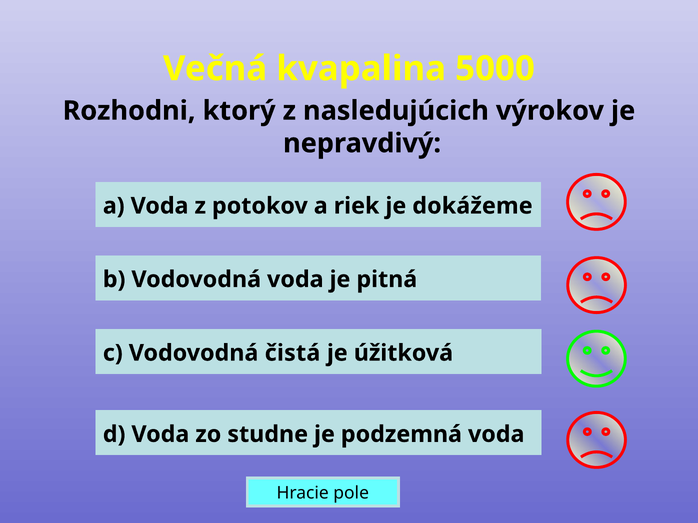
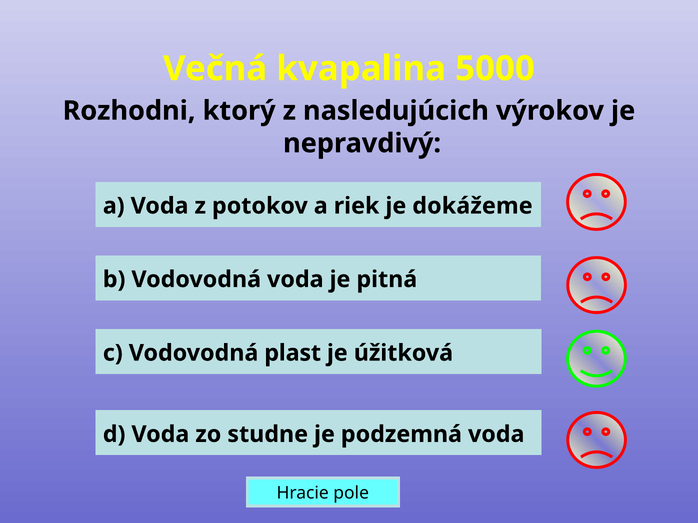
čistá: čistá -> plast (293, 353)
